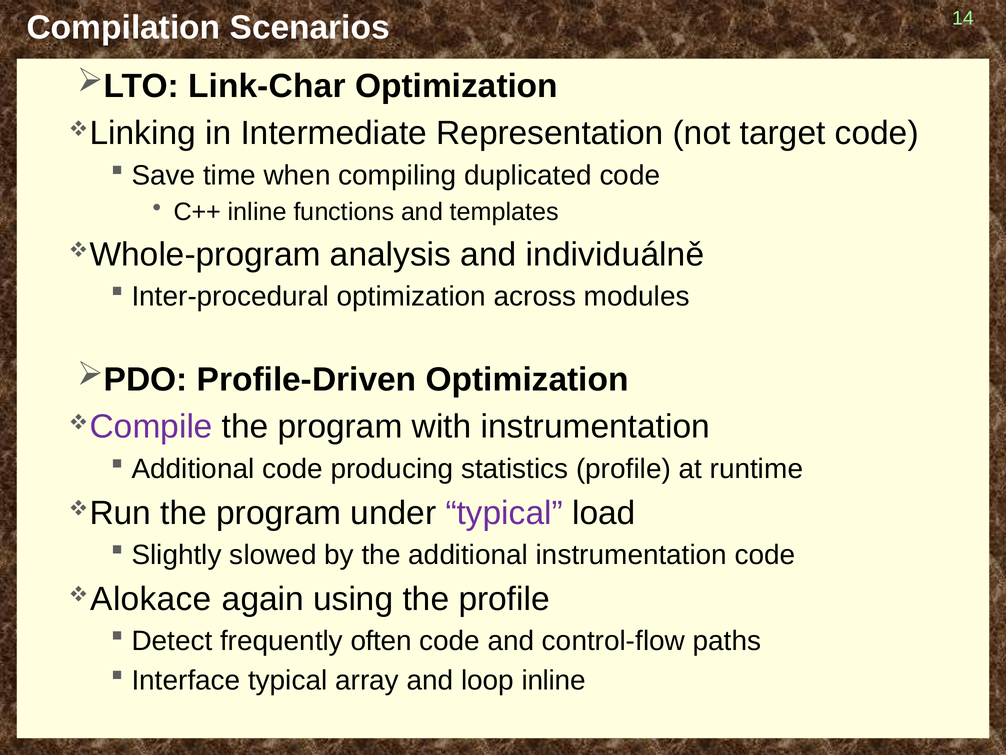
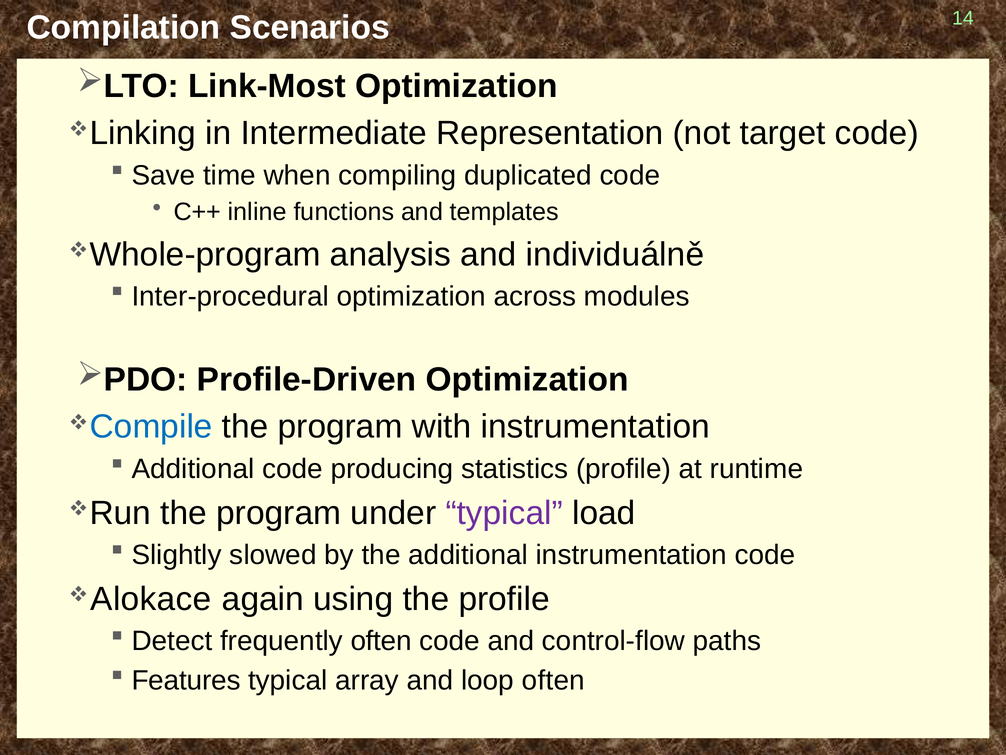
Link-Char: Link-Char -> Link-Most (267, 86)
Compile colour: purple -> blue (151, 427)
Interface: Interface -> Features (186, 680)
loop inline: inline -> often (553, 680)
